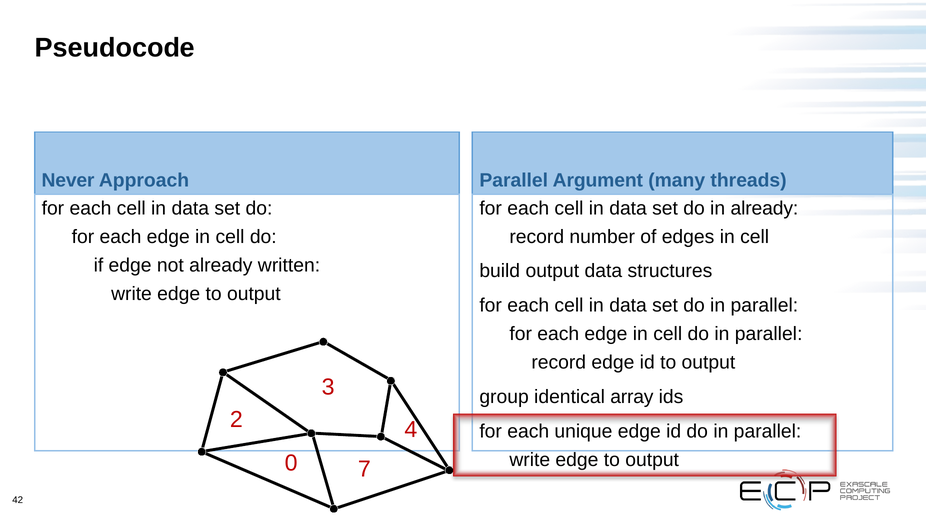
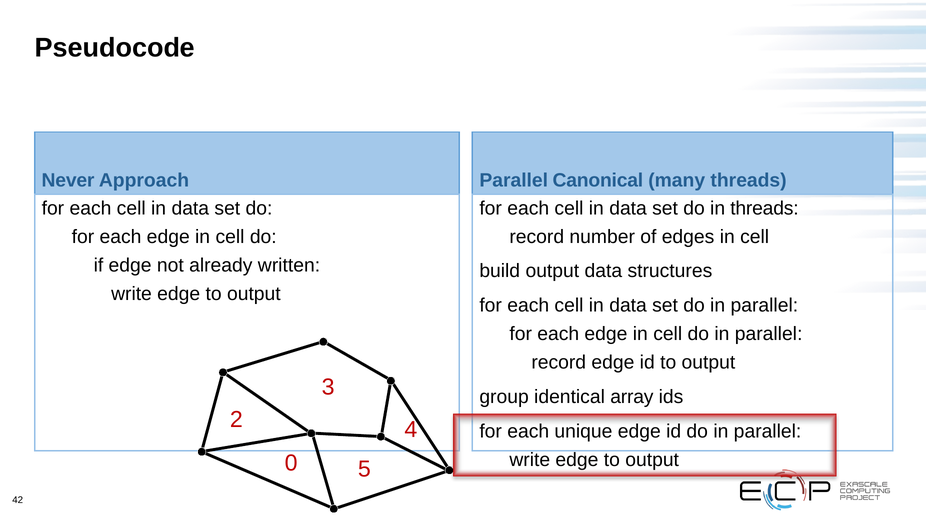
Argument: Argument -> Canonical (598, 180)
in already: already -> threads (764, 208)
7: 7 -> 5 (364, 469)
